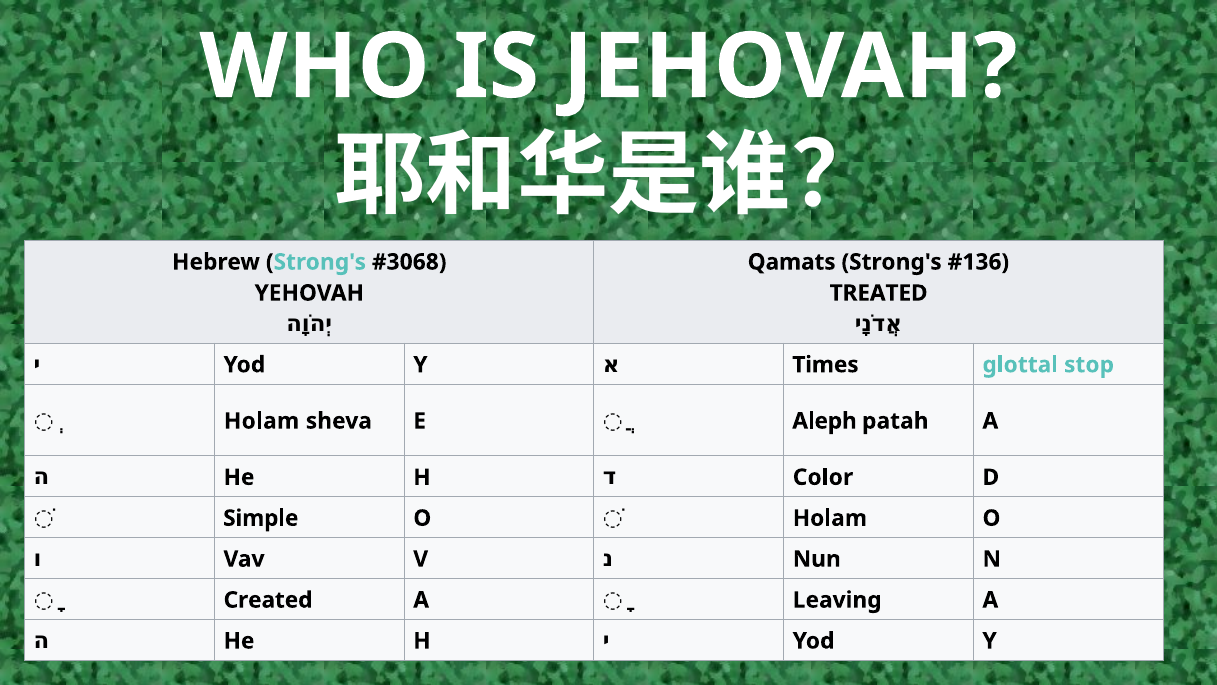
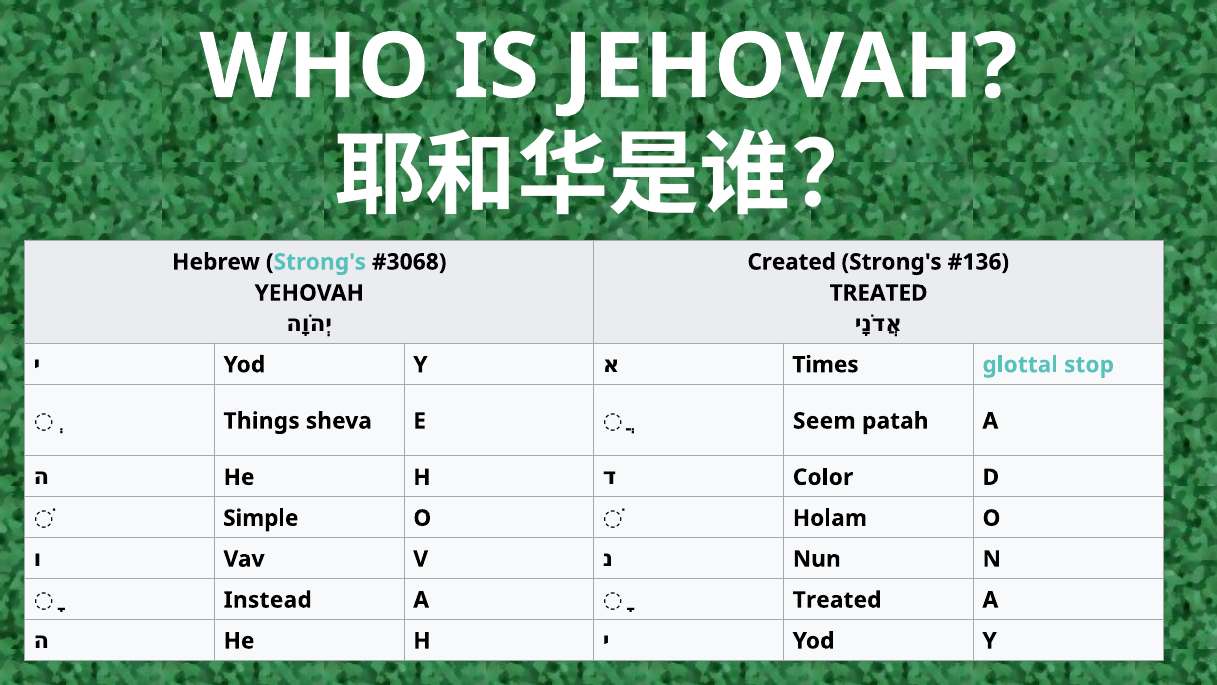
Qamats: Qamats -> Created (792, 262)
Holam: Holam -> Things (262, 421)
Aleph: Aleph -> Seem (824, 421)
Created: Created -> Instead (268, 600)
Leaving: Leaving -> Treated (837, 600)
